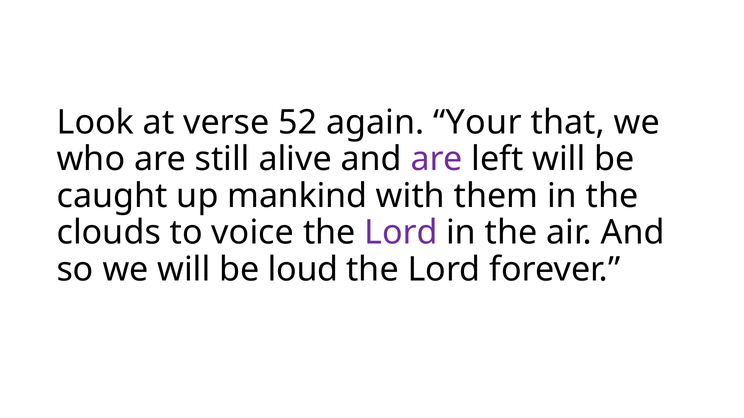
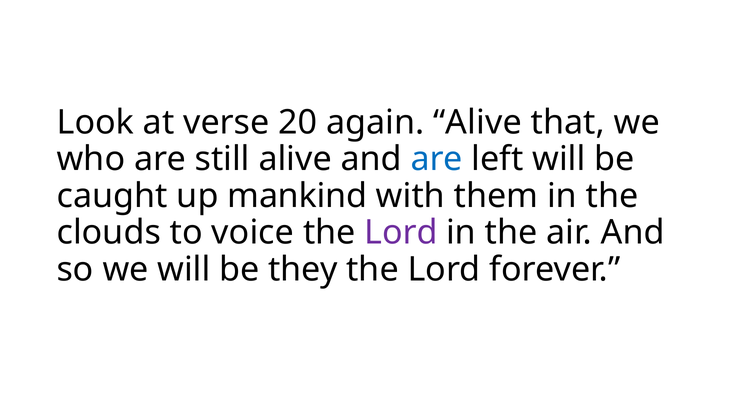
52: 52 -> 20 (298, 123)
again Your: Your -> Alive (478, 123)
are colour: purple -> blue (437, 159)
loud: loud -> they (303, 270)
